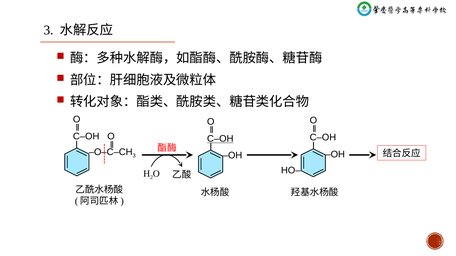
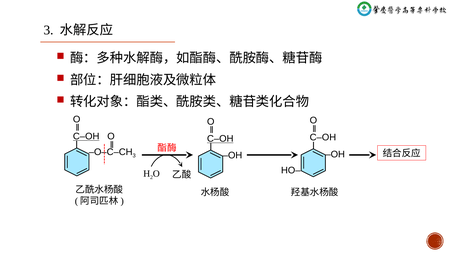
C‒OH underline: none -> present (86, 137)
